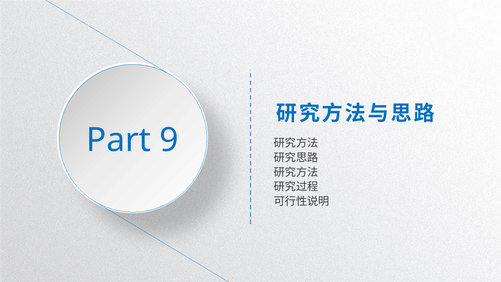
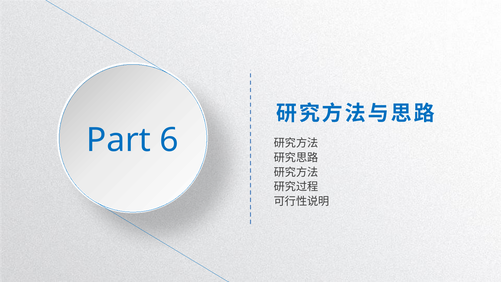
9: 9 -> 6 (169, 140)
